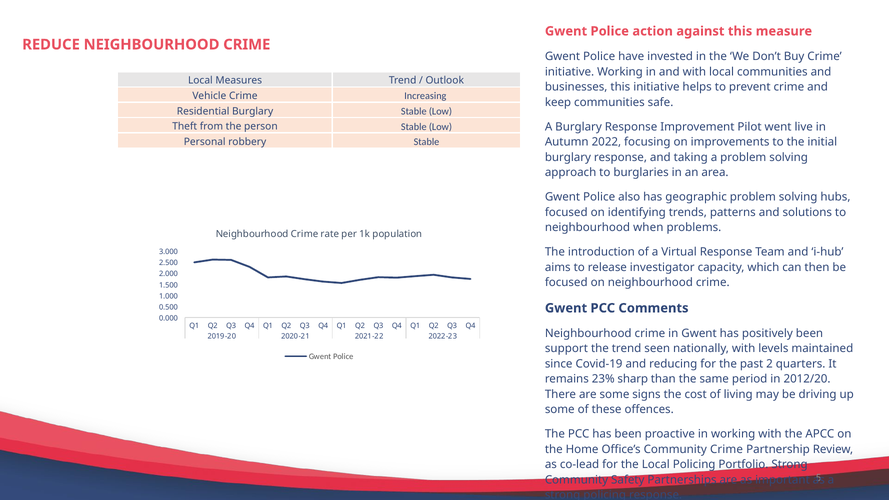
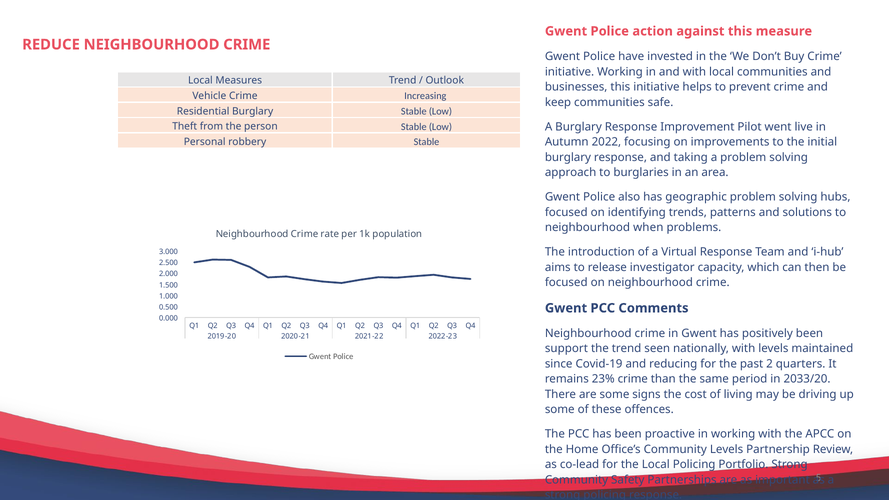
23% sharp: sharp -> crime (633, 379)
2012/20: 2012/20 -> 2033/20 (807, 379)
Community Crime: Crime -> Levels (727, 449)
